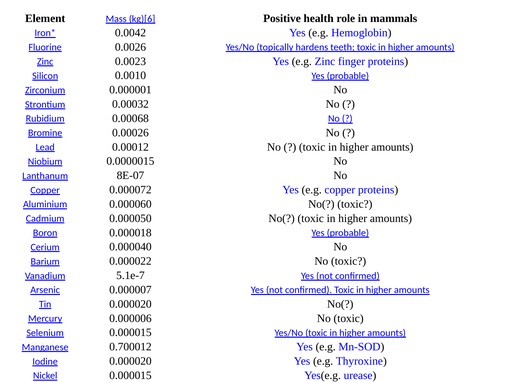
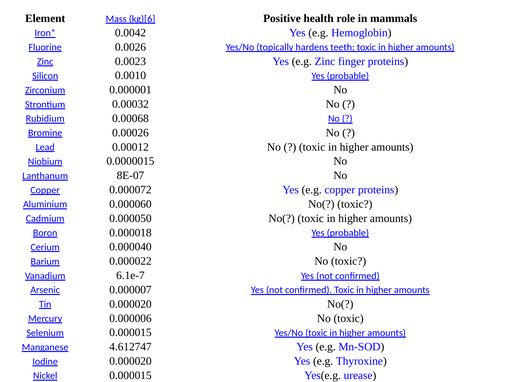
5.1e-7: 5.1e-7 -> 6.1e-7 (130, 276)
0.700012: 0.700012 -> 4.612747 (130, 347)
